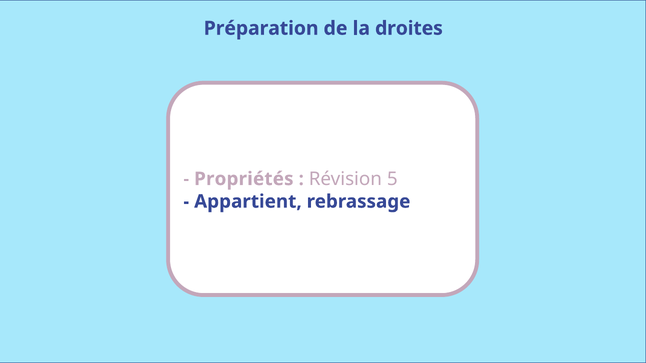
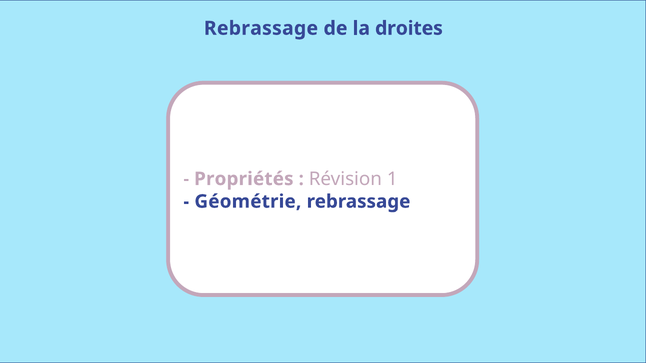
Préparation: Préparation -> Rebrassage (261, 28)
5: 5 -> 1 (392, 179)
Appartient: Appartient -> Géométrie (248, 202)
